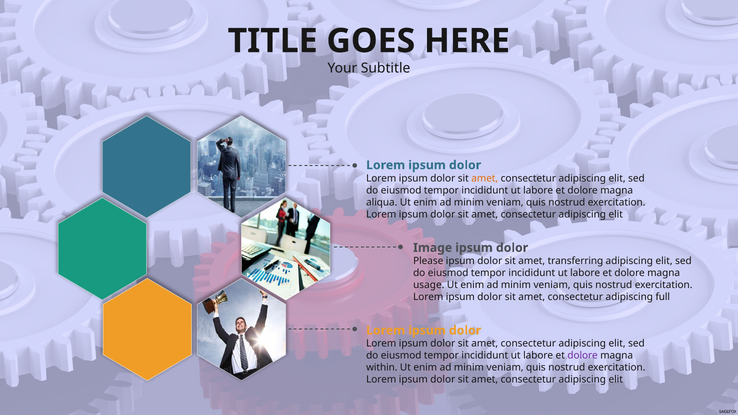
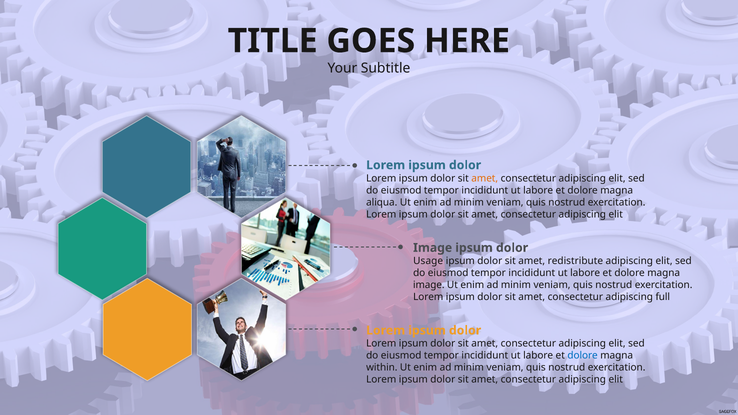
Please: Please -> Usage (428, 261)
transferring: transferring -> redistribute (575, 261)
usage: usage -> image (429, 285)
dolore colour: purple -> blue (583, 356)
